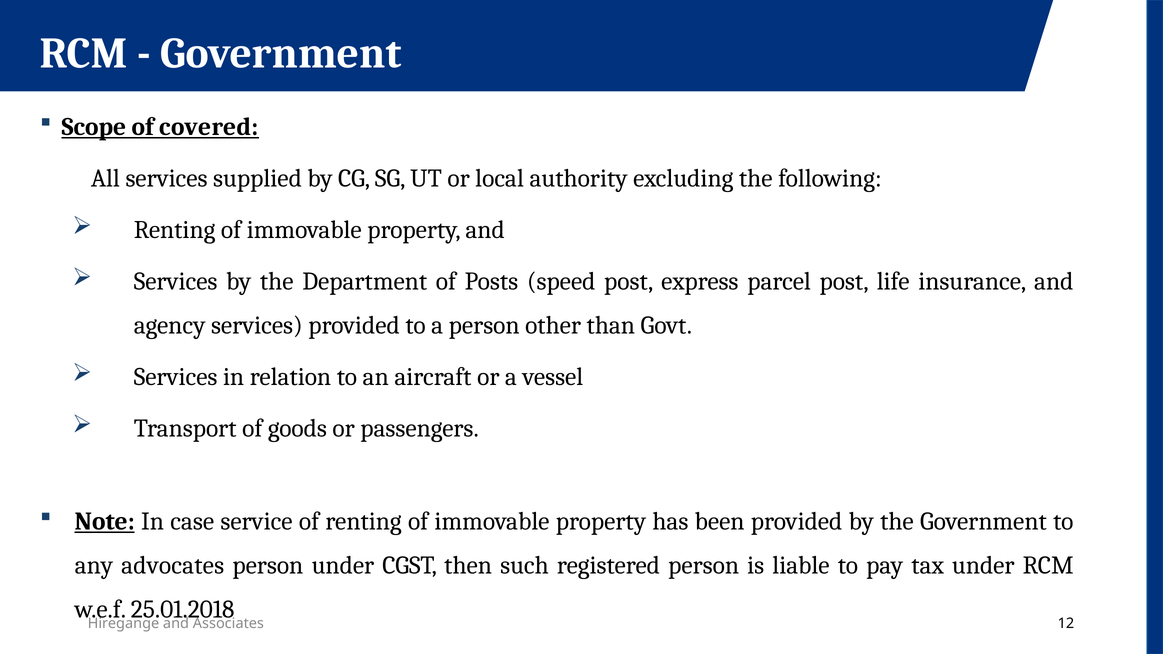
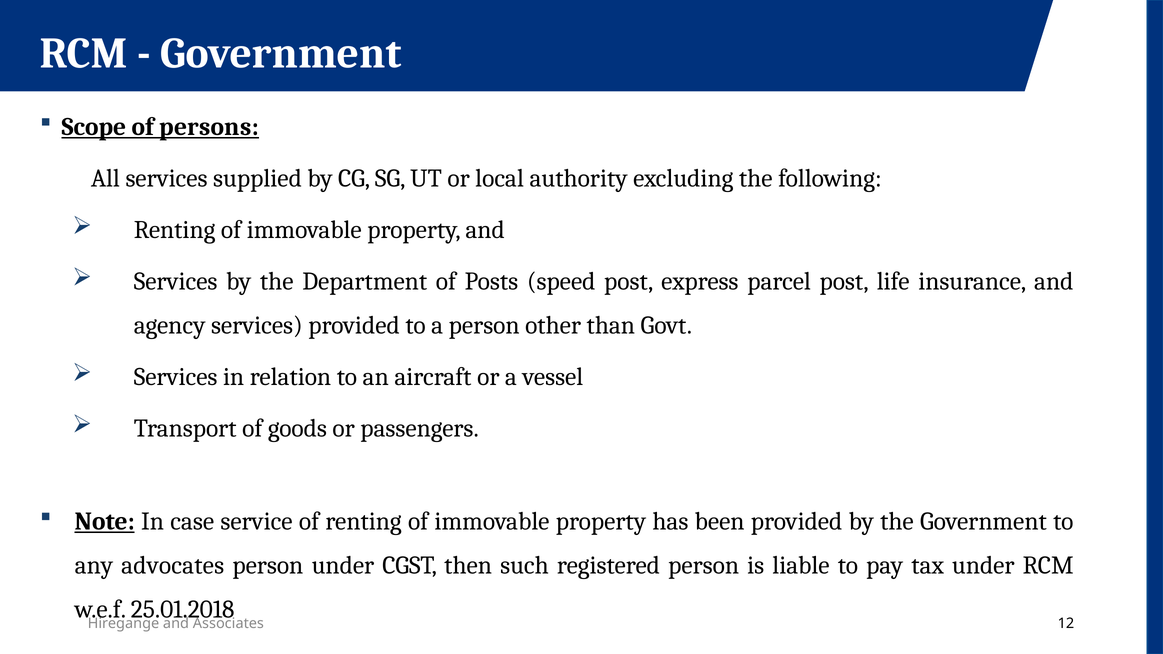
covered: covered -> persons (209, 127)
